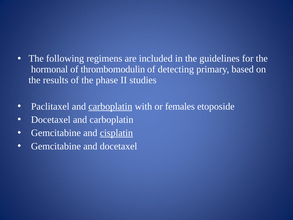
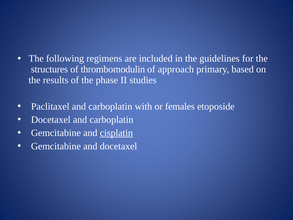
hormonal: hormonal -> structures (49, 69)
detecting: detecting -> approach (176, 69)
carboplatin underline: present -> none (110, 106)
